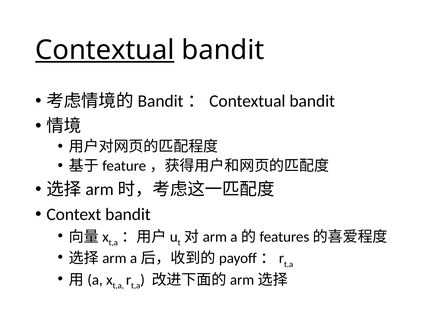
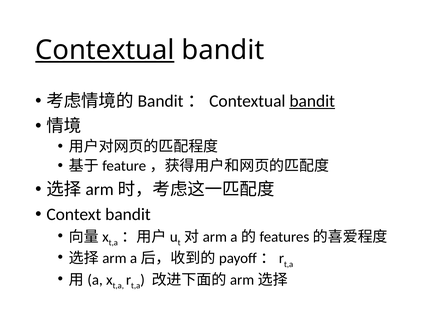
bandit underline: none -> present (312, 101)
